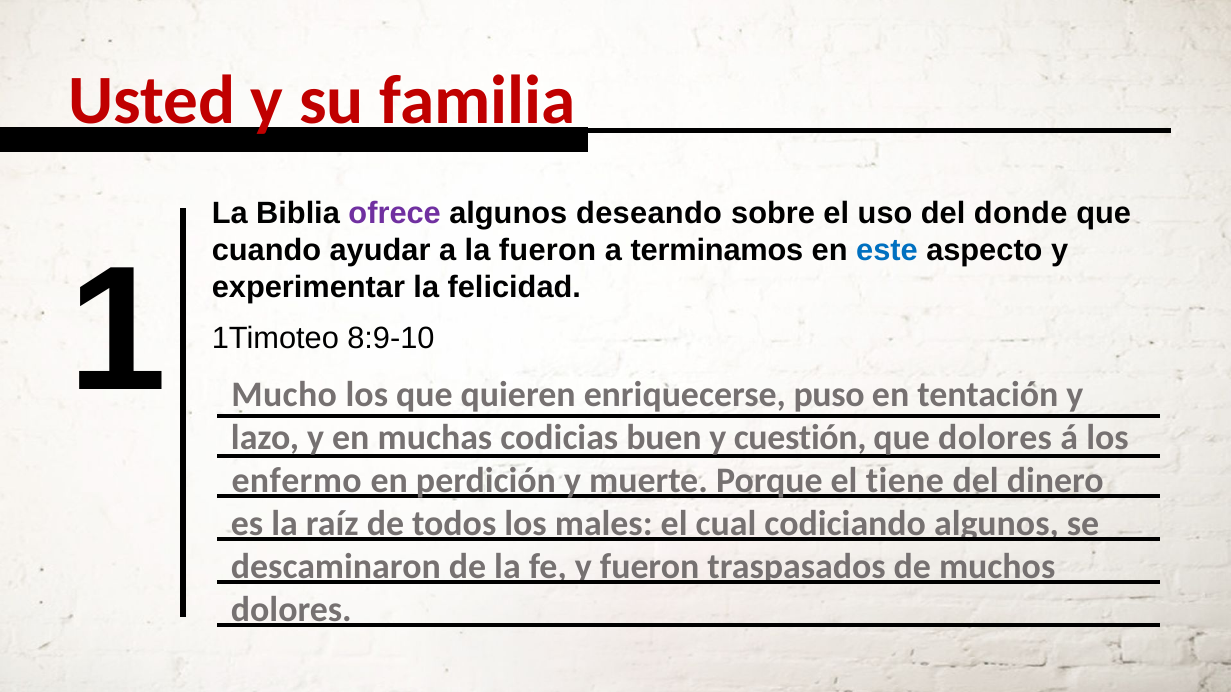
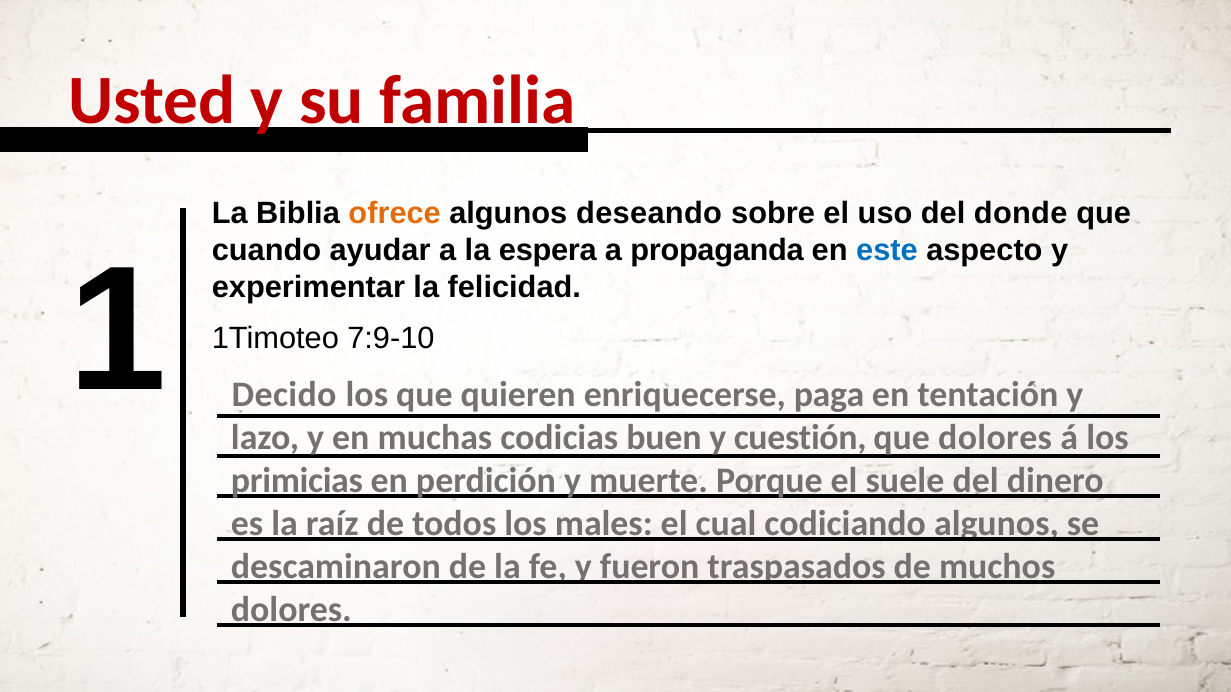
ofrece colour: purple -> orange (395, 214)
la fueron: fueron -> espera (548, 251)
terminamos: terminamos -> propaganda (717, 251)
Mucho: Mucho -> Decido (284, 394)
puso: puso -> paga (829, 394)
8:9-10: 8:9-10 -> 7:9-10 (391, 339)
enfermo: enfermo -> primicias (297, 481)
tiene: tiene -> suele (905, 481)
